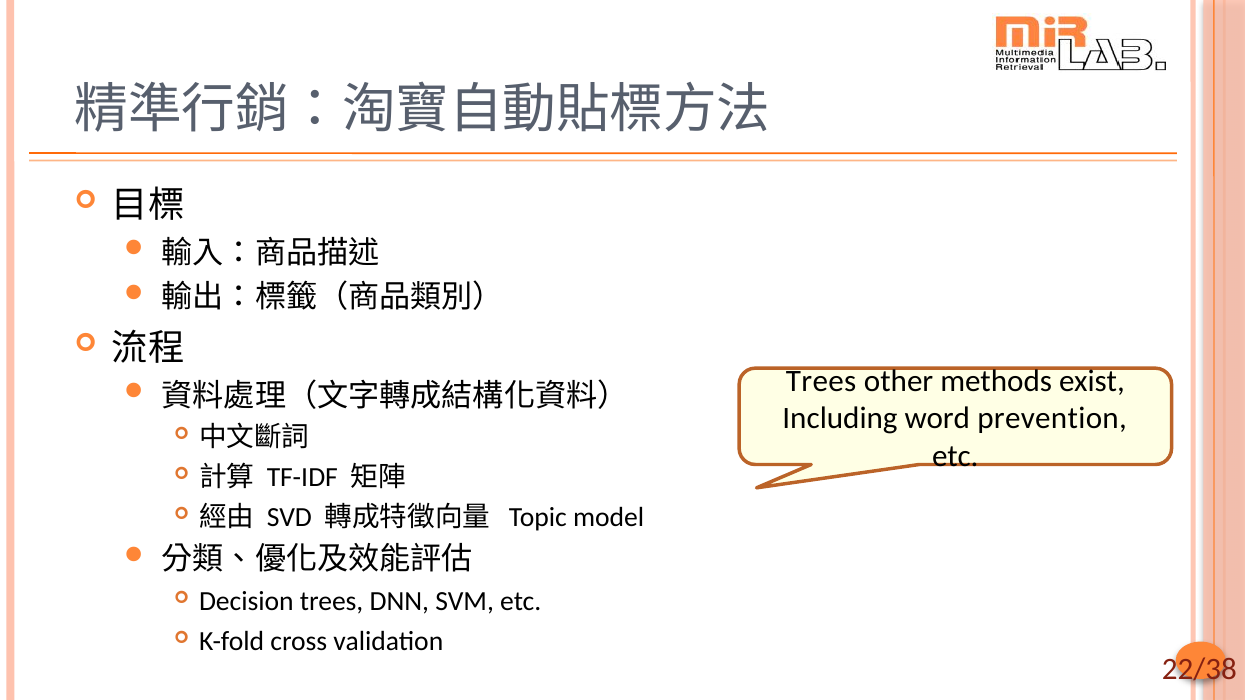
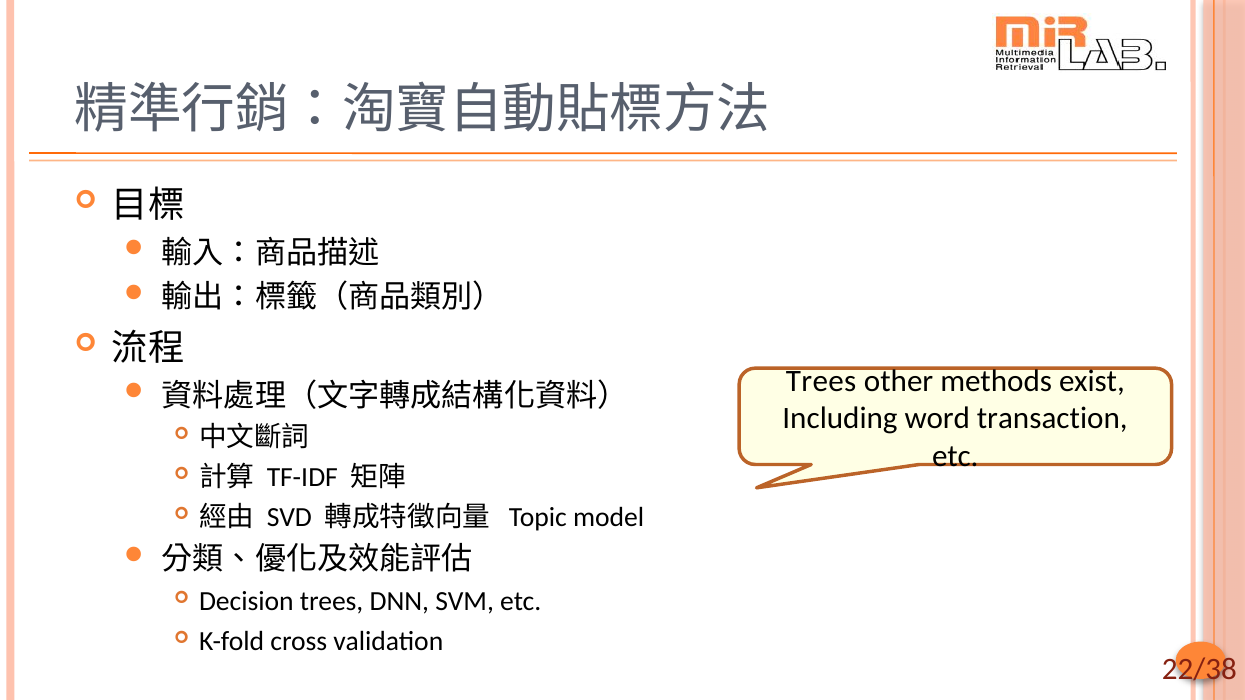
prevention: prevention -> transaction (1052, 419)
